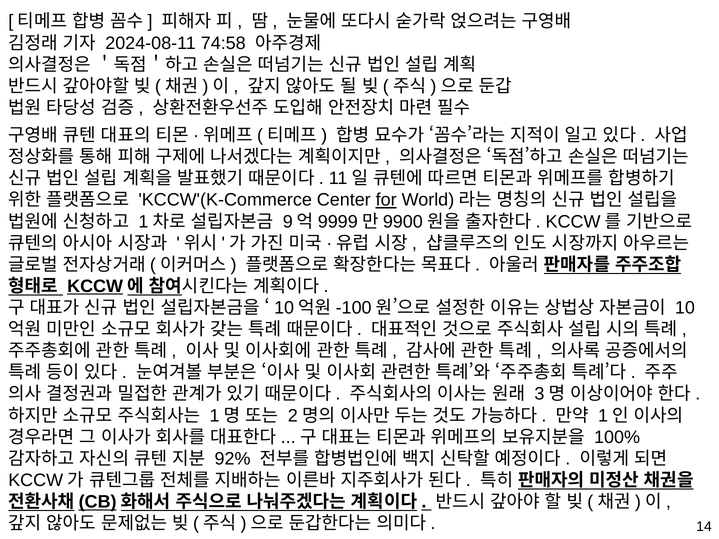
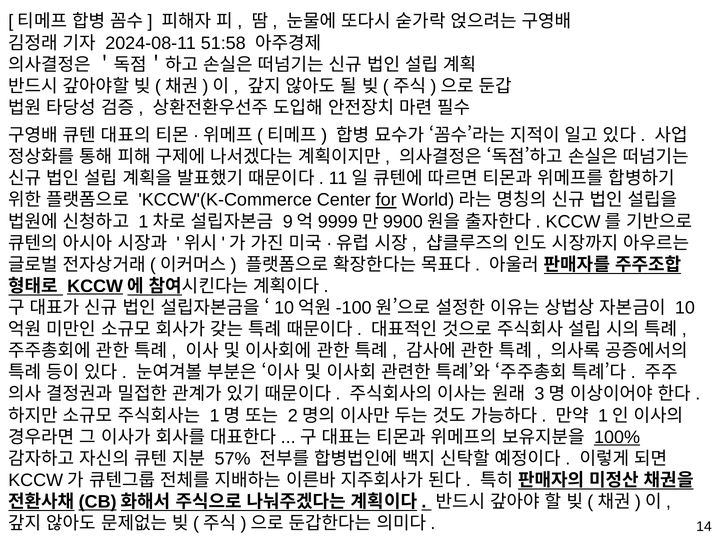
74:58: 74:58 -> 51:58 (223, 43)
100% underline: none -> present (617, 437)
92%: 92% -> 57% (233, 459)
